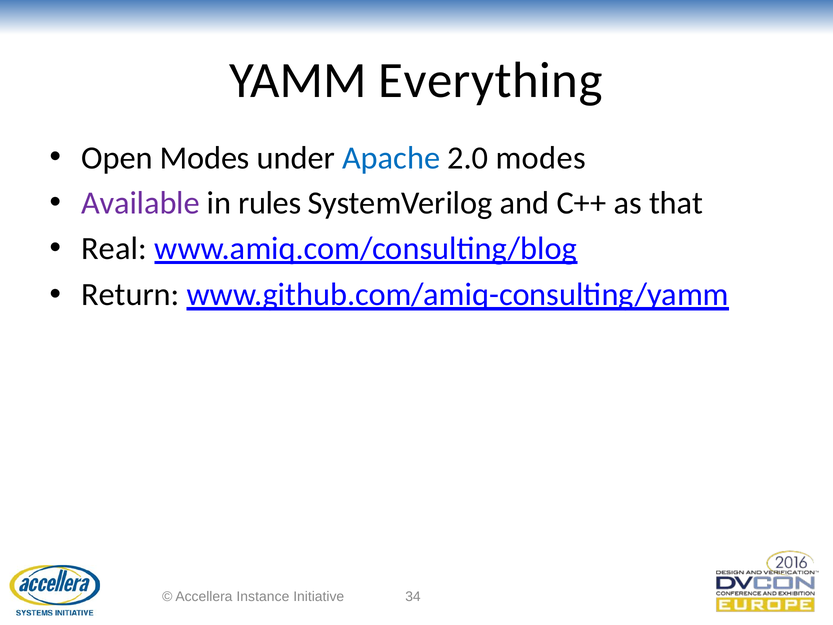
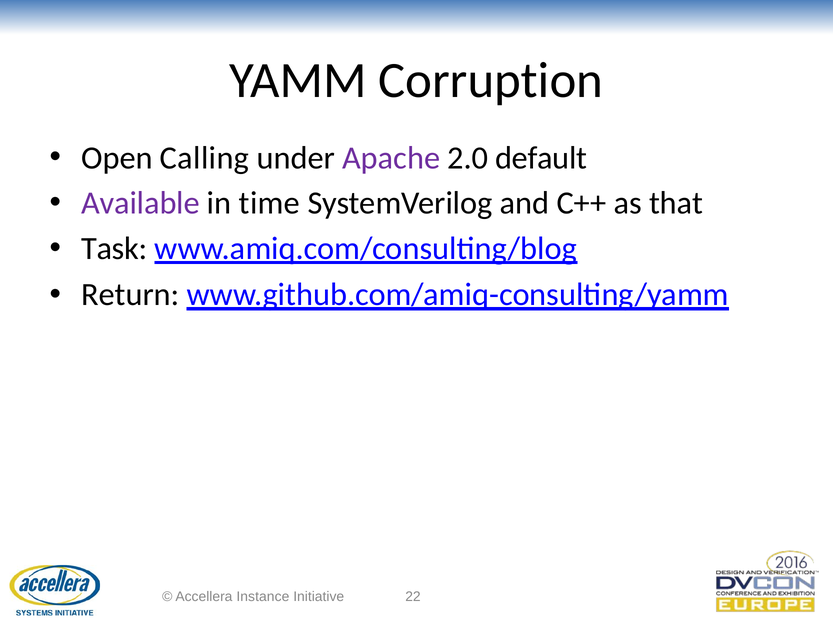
Everything: Everything -> Corruption (491, 81)
Open Modes: Modes -> Calling (204, 158)
Apache colour: blue -> purple (391, 158)
2.0 modes: modes -> default (541, 158)
rules: rules -> time (269, 203)
Real: Real -> Task (114, 249)
34: 34 -> 22 (413, 597)
